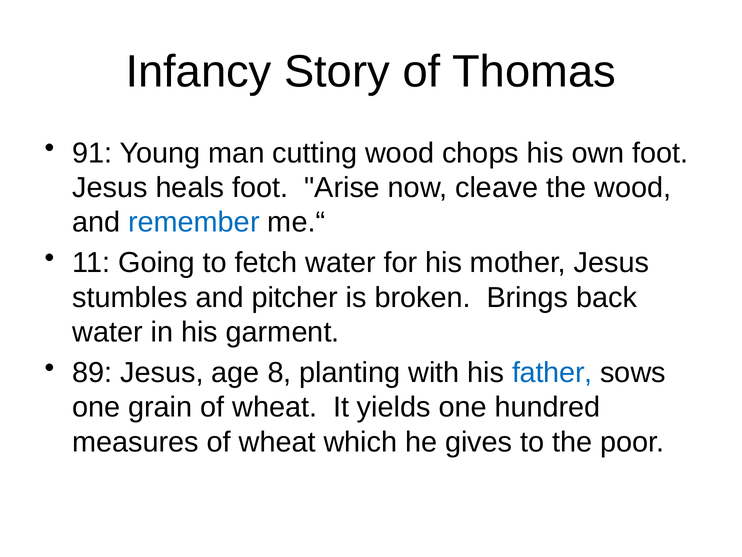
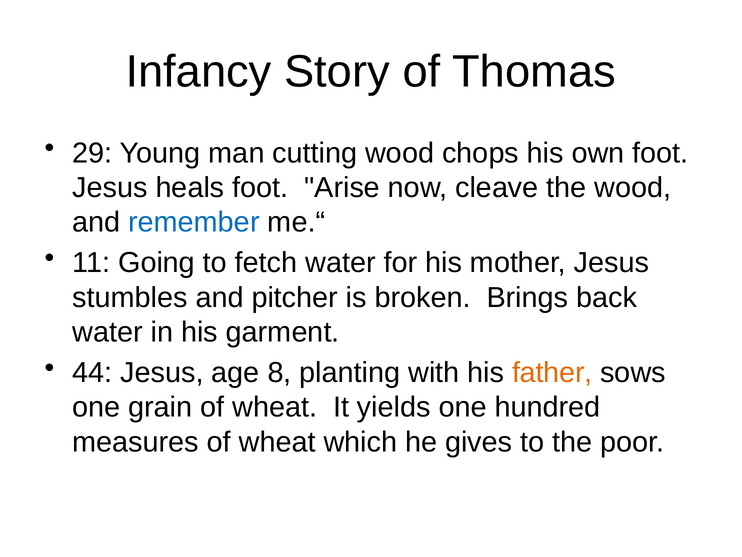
91: 91 -> 29 (92, 153)
89: 89 -> 44 (92, 372)
father colour: blue -> orange (552, 372)
